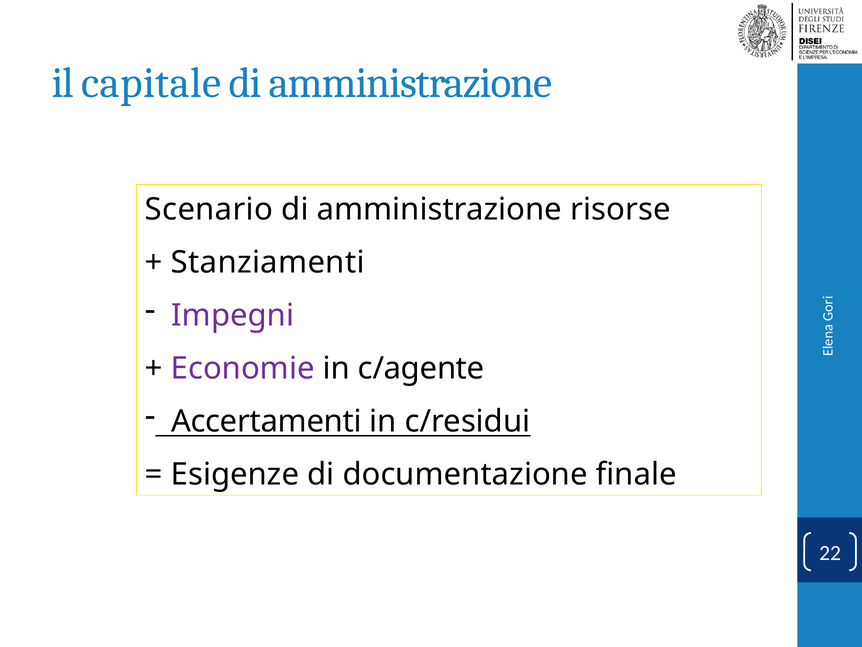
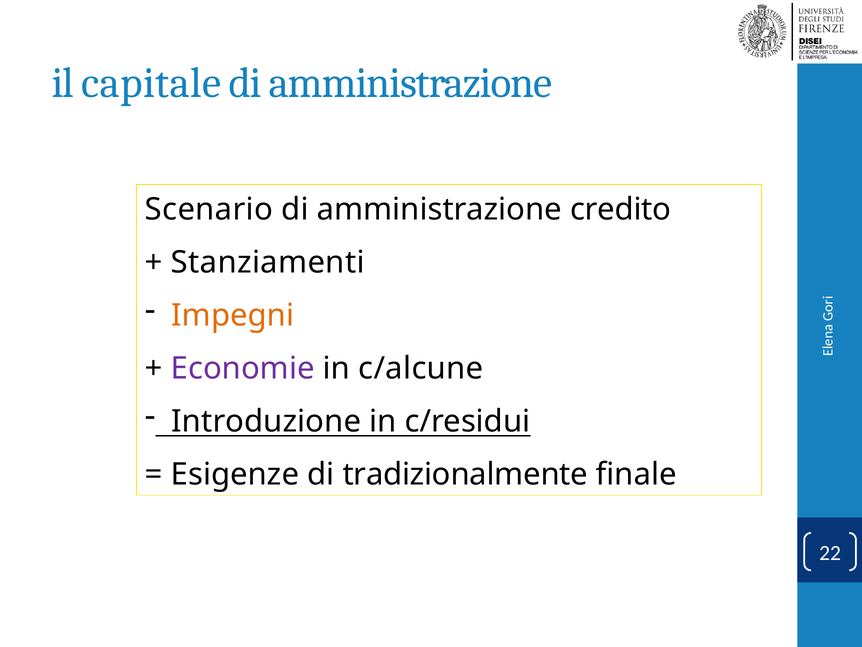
risorse: risorse -> credito (621, 209)
Impegni colour: purple -> orange (233, 315)
c/agente: c/agente -> c/alcune (421, 368)
Accertamenti: Accertamenti -> Introduzione (266, 421)
documentazione: documentazione -> tradizionalmente (465, 474)
